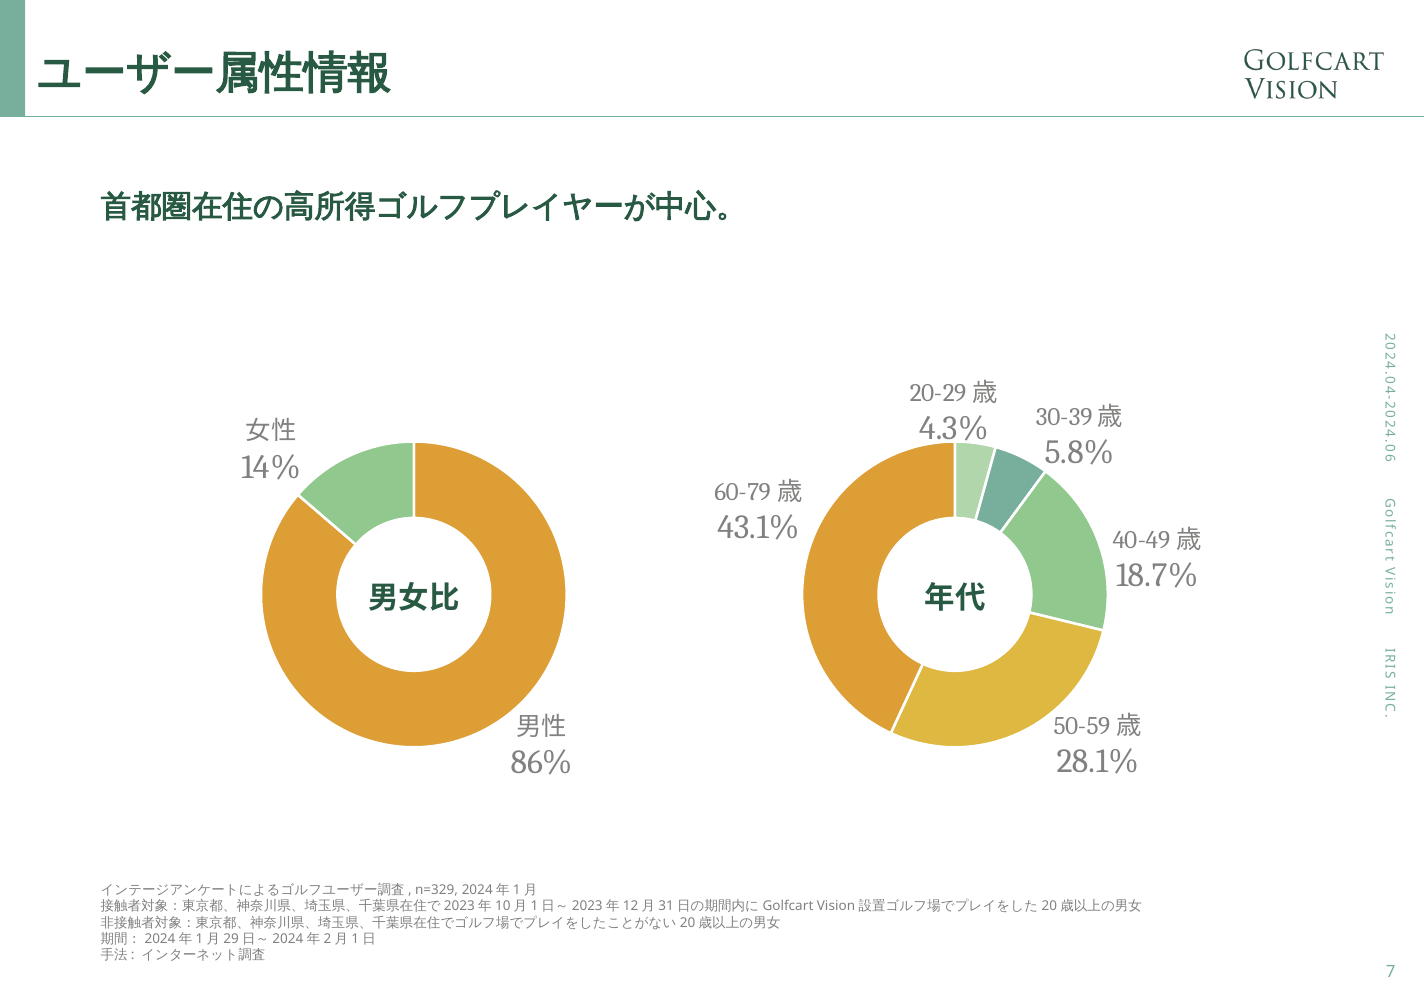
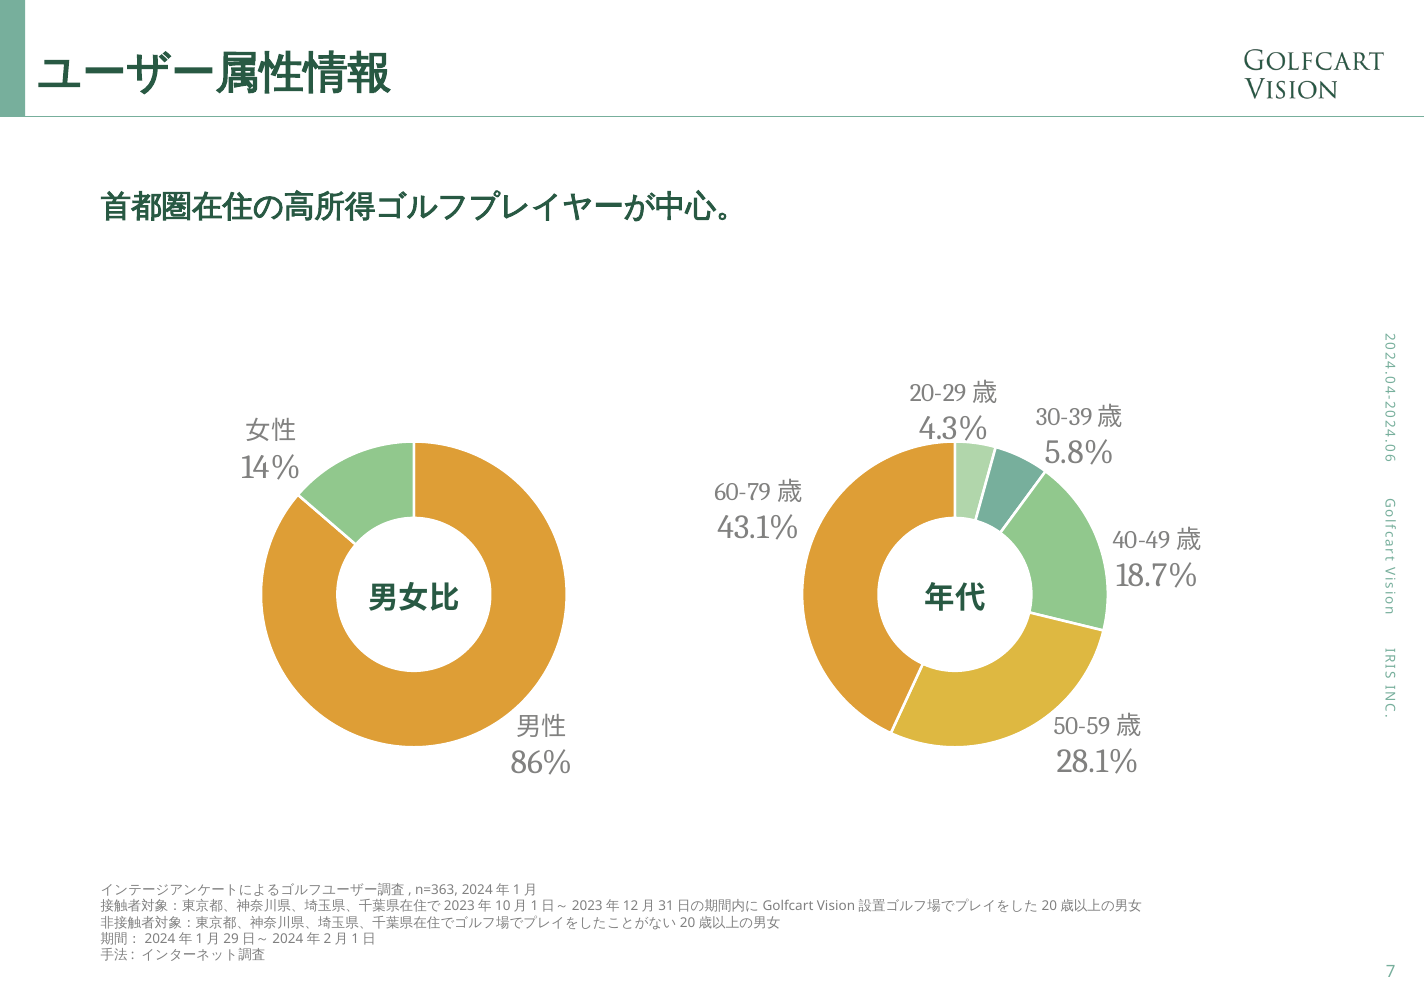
n=329: n=329 -> n=363 (437, 890)
